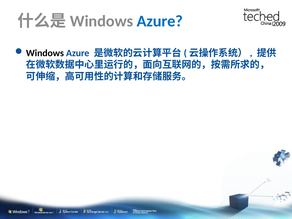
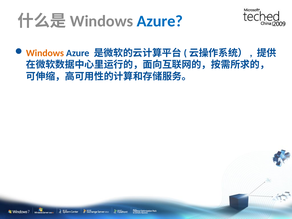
Windows colour: black -> orange (45, 53)
